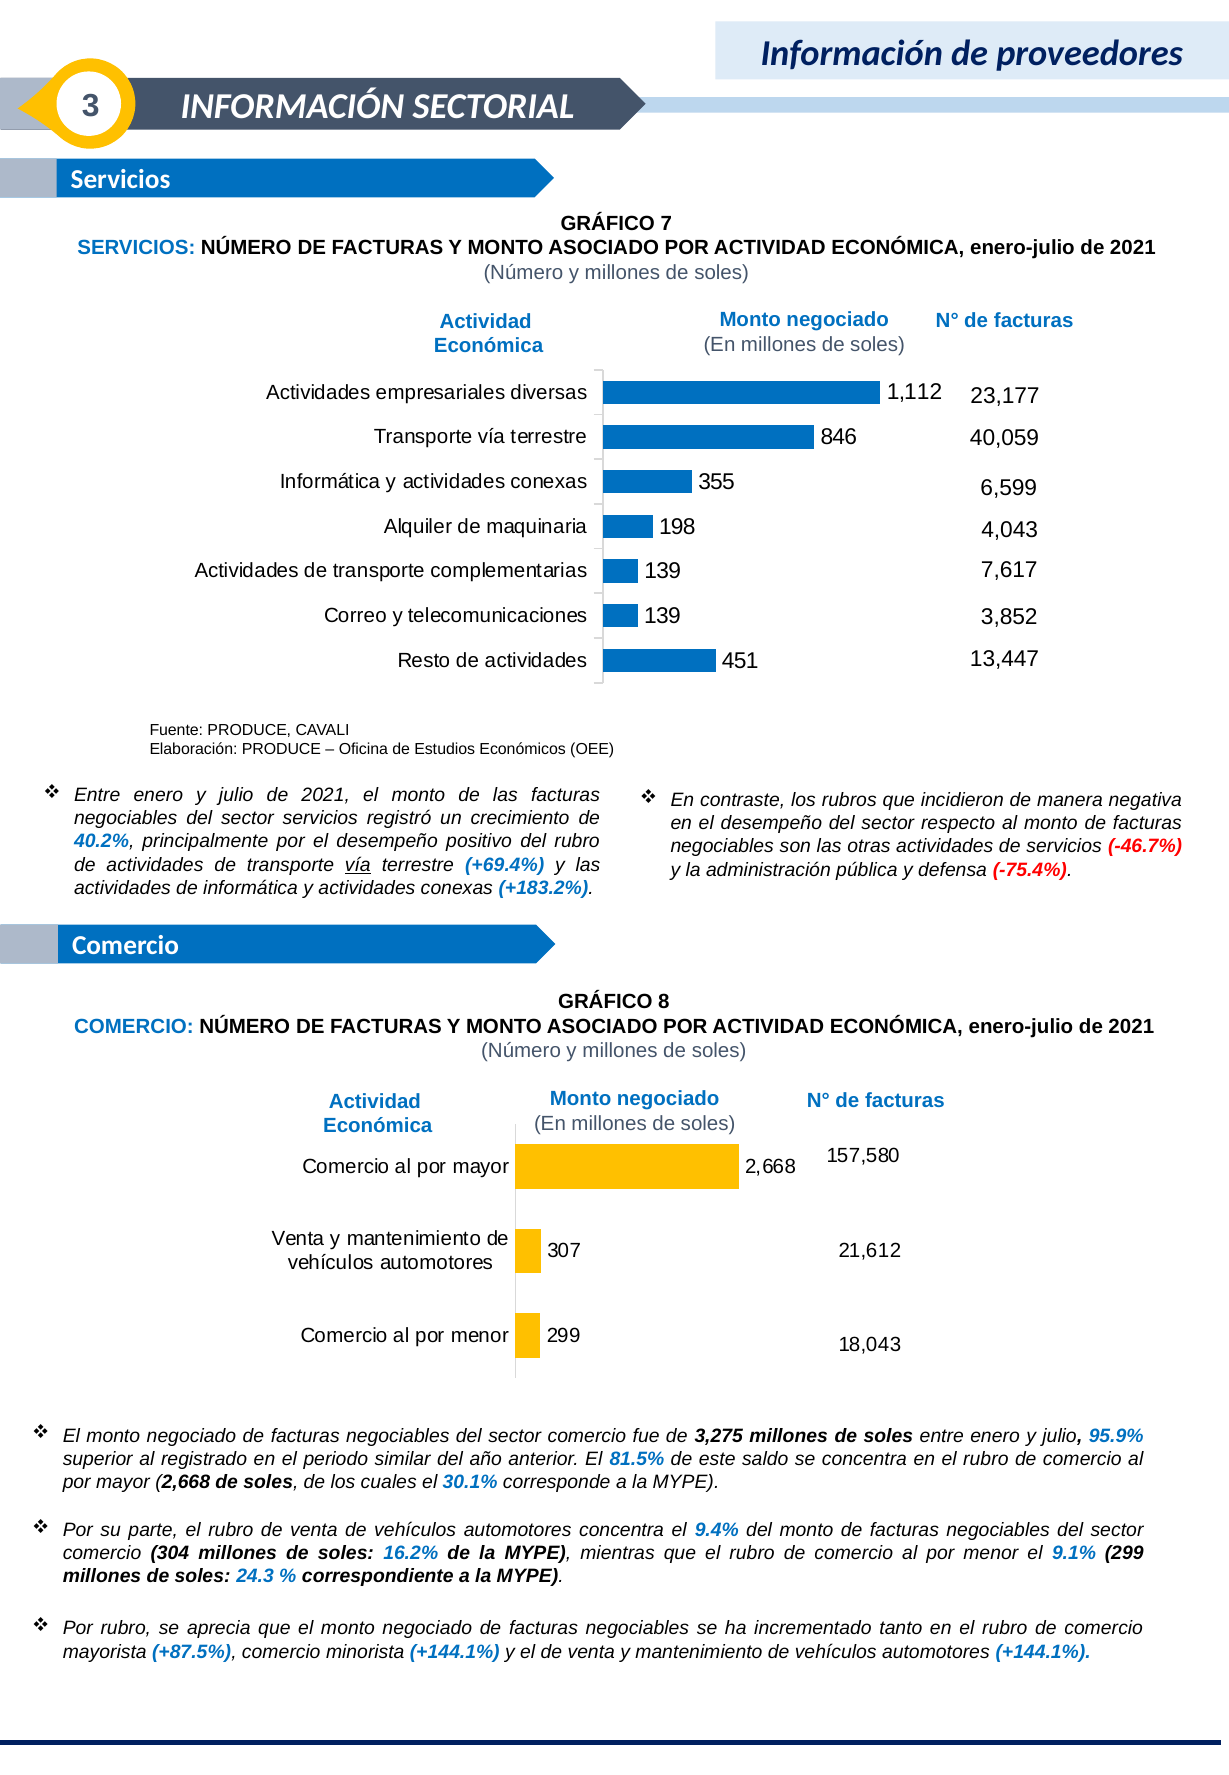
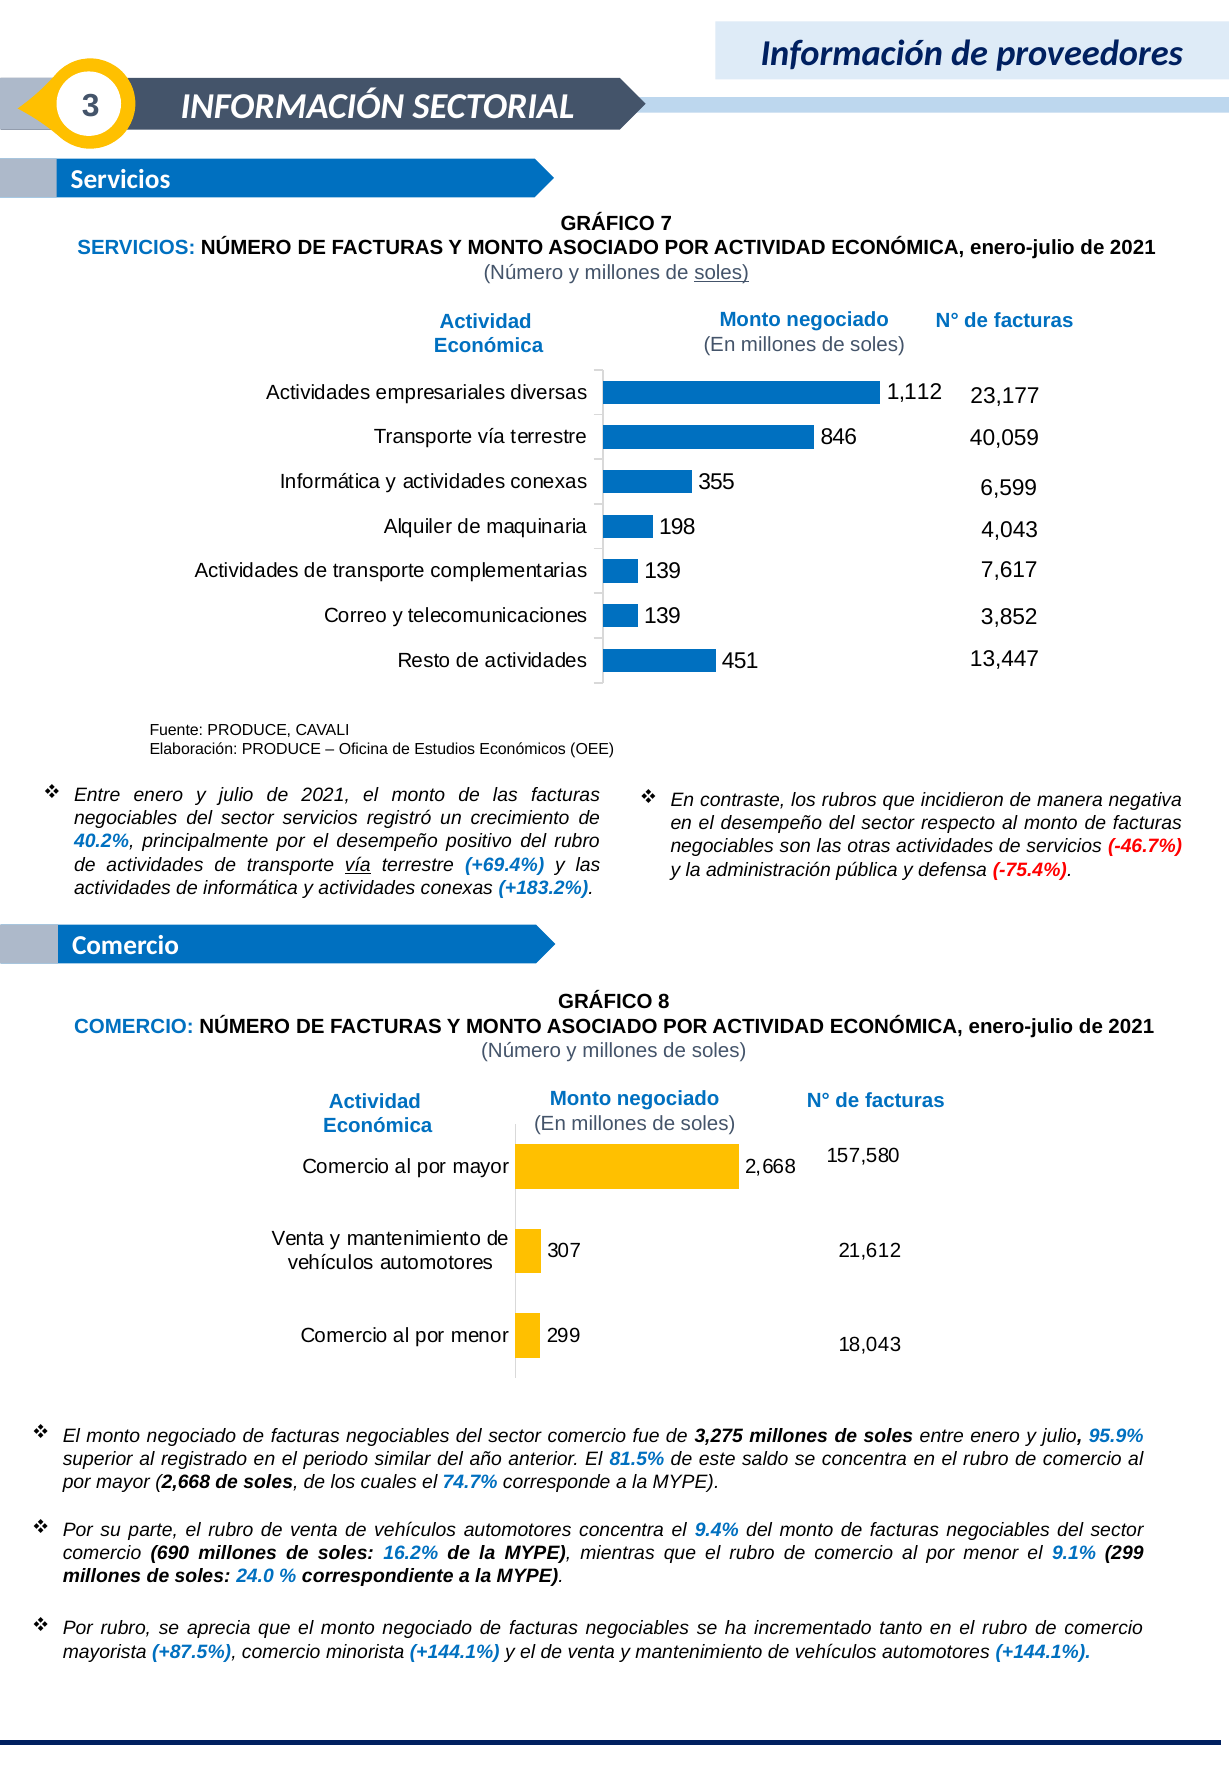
soles underline: none -> present (722, 273)
30.1%: 30.1% -> 74.7% (470, 1482)
304: 304 -> 690 (170, 1553)
24.3: 24.3 -> 24.0 (255, 1577)
